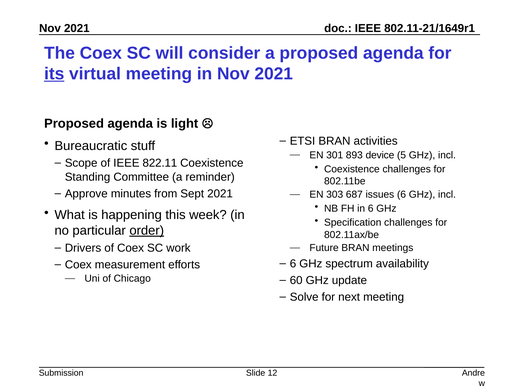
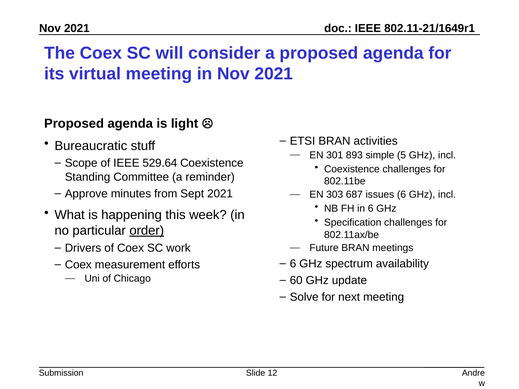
its underline: present -> none (54, 74)
device: device -> simple (380, 155)
822.11: 822.11 -> 529.64 (160, 163)
